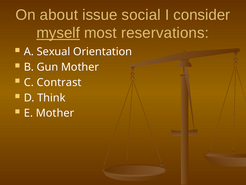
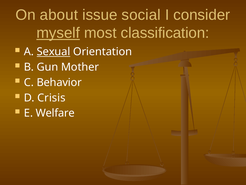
reservations: reservations -> classification (165, 33)
Sexual underline: none -> present (53, 52)
Contrast: Contrast -> Behavior (59, 82)
Think: Think -> Crisis (51, 98)
E Mother: Mother -> Welfare (55, 113)
